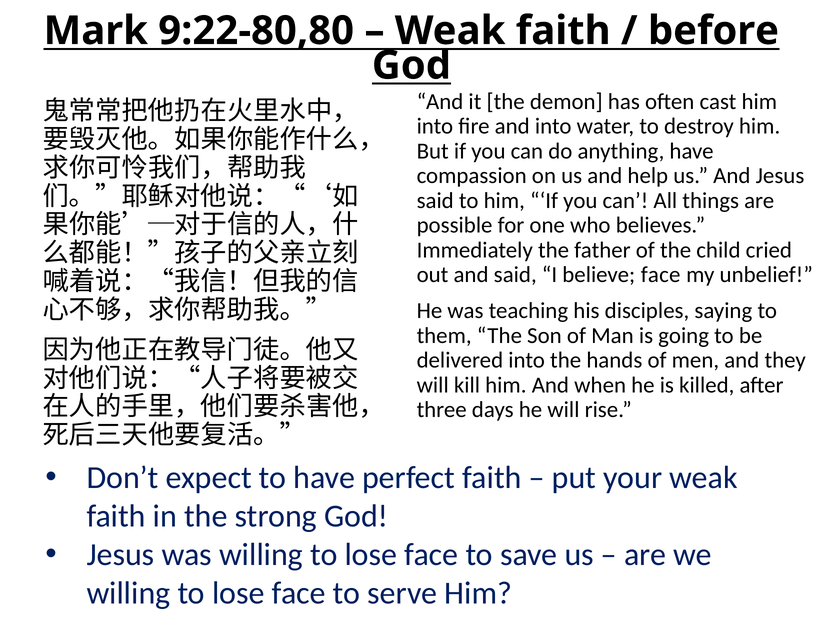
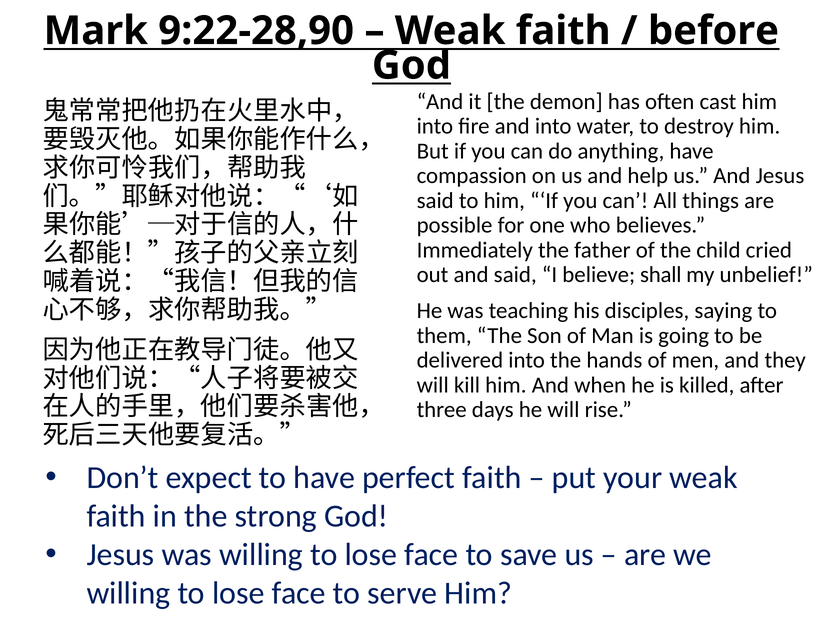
9:22-80,80: 9:22-80,80 -> 9:22-28,90 (256, 31)
believe face: face -> shall (661, 274)
